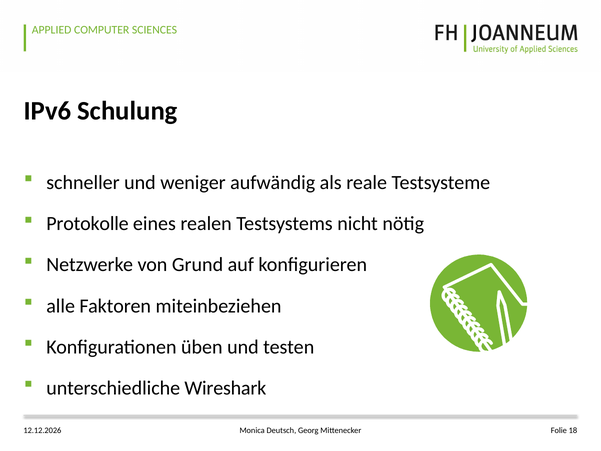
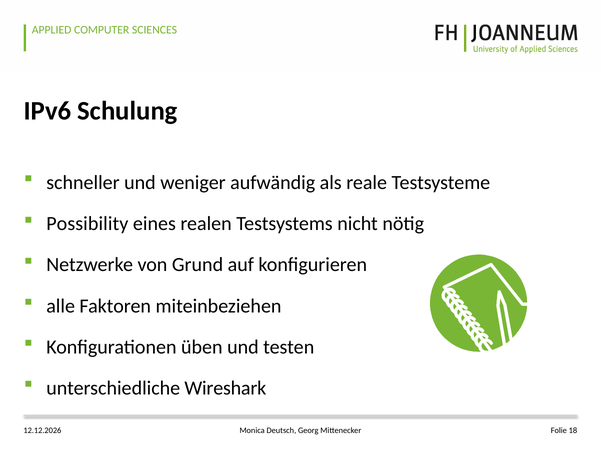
Protokolle: Protokolle -> Possibility (87, 224)
